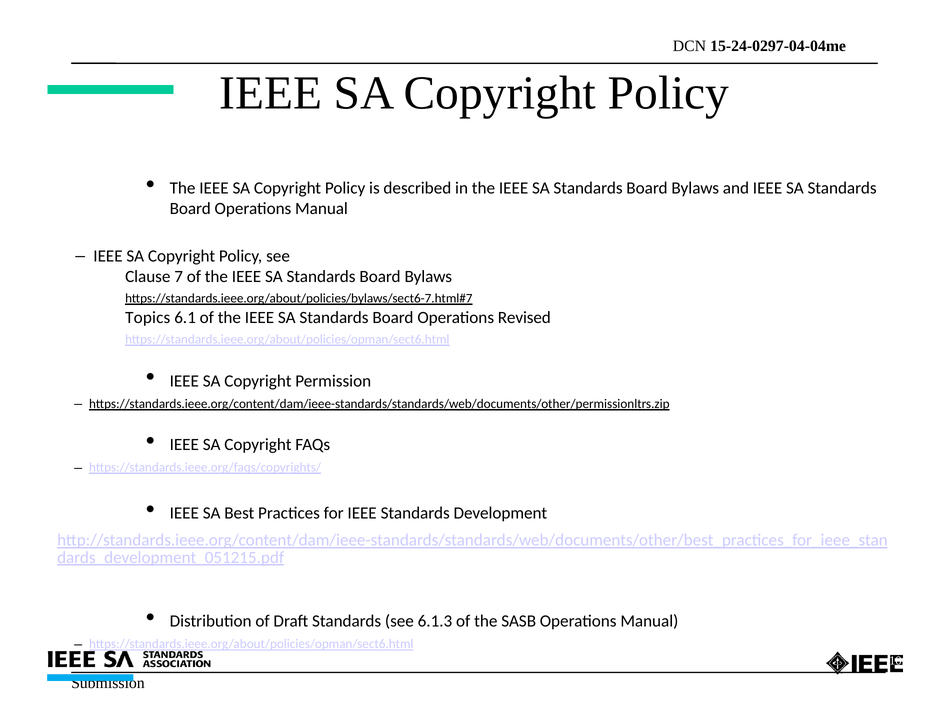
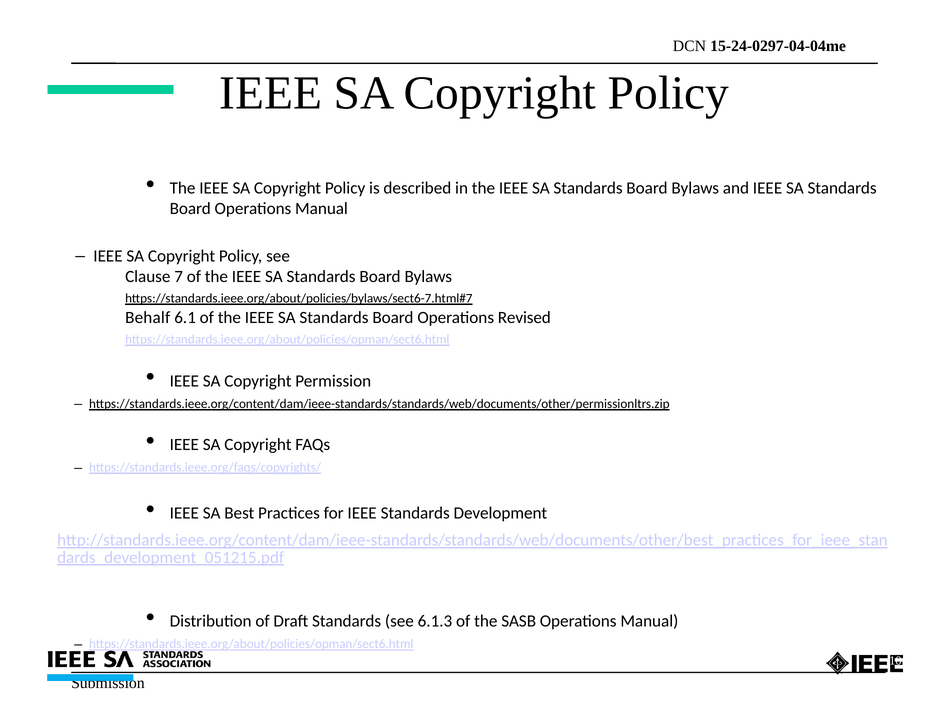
Topics: Topics -> Behalf (148, 318)
